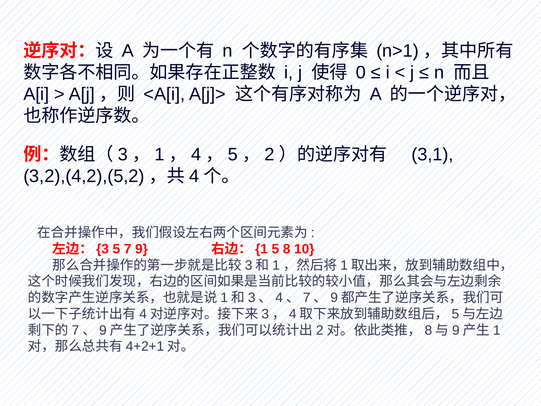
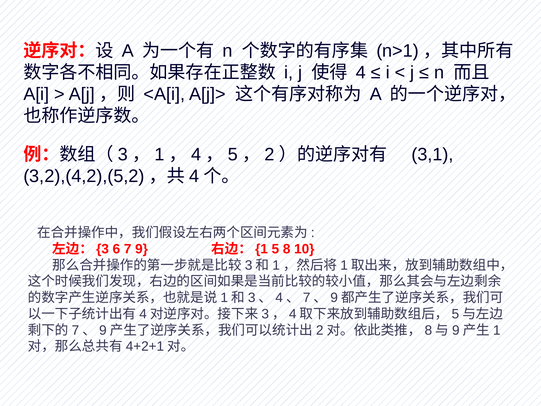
0: 0 -> 4 (361, 72)
5: 5 -> 6 (116, 249)
